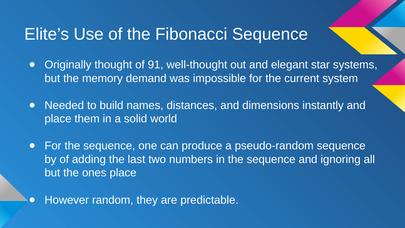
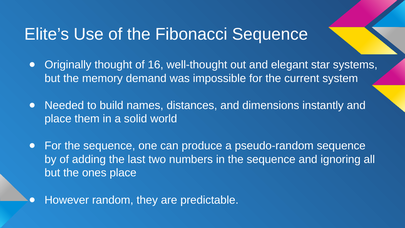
91: 91 -> 16 (156, 65)
